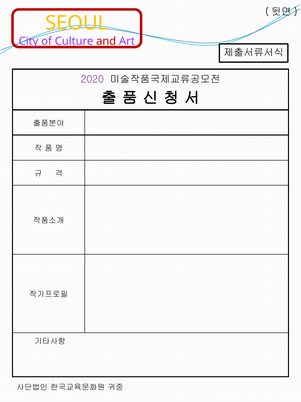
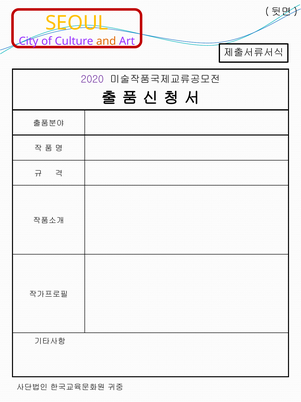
and colour: red -> orange (106, 41)
